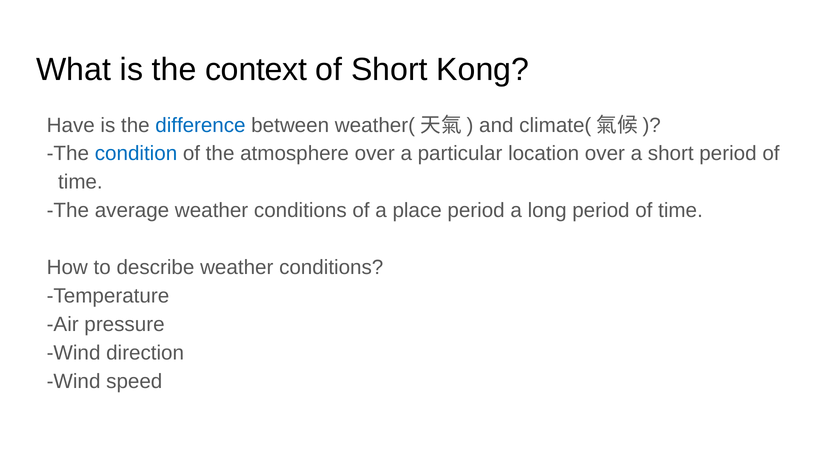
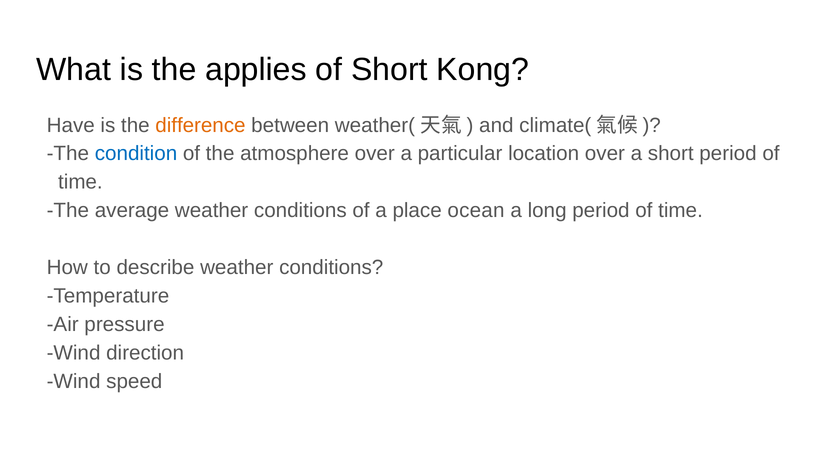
context: context -> applies (256, 70)
difference colour: blue -> orange (200, 125)
place period: period -> ocean (476, 211)
